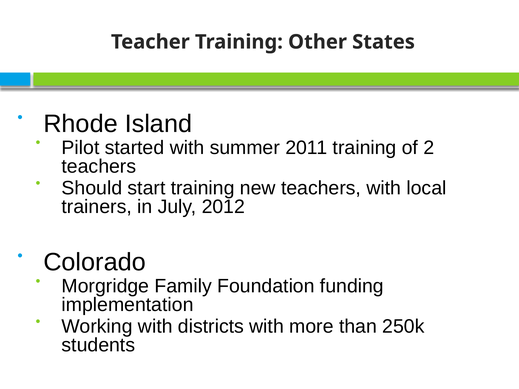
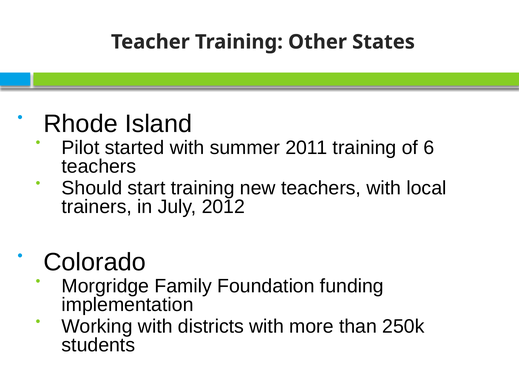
2: 2 -> 6 (429, 148)
